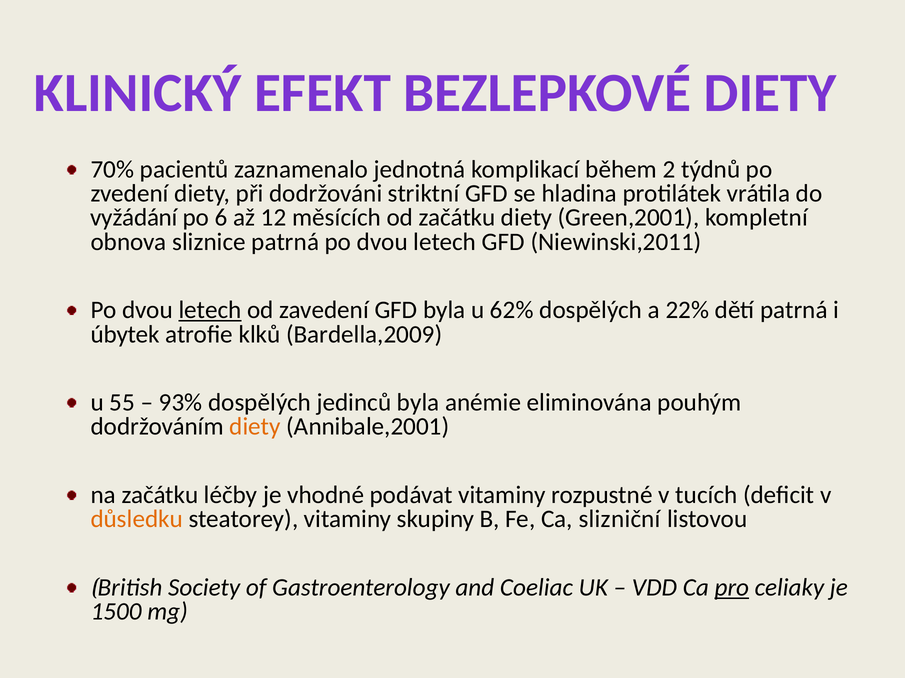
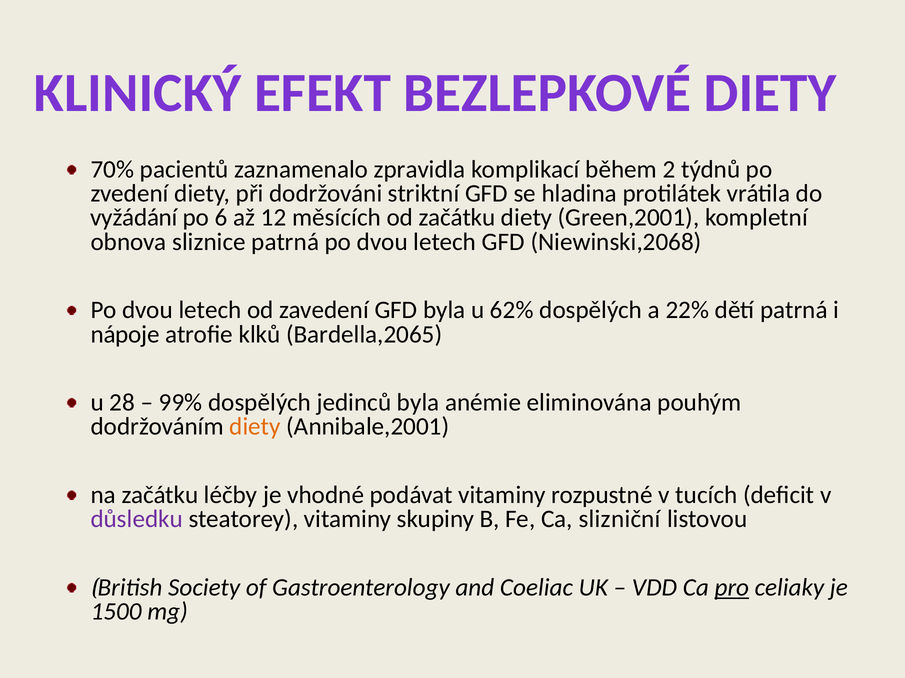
jednotná: jednotná -> zpravidla (420, 170)
Niewinski,2011: Niewinski,2011 -> Niewinski,2068 (616, 242)
letech underline: present -> none (210, 310)
úbytek: úbytek -> nápoje (125, 335)
Bardella,2009: Bardella,2009 -> Bardella,2065 (364, 335)
55: 55 -> 28 (122, 403)
93%: 93% -> 99% (181, 403)
důsledku colour: orange -> purple (137, 520)
